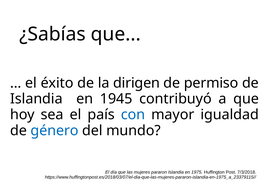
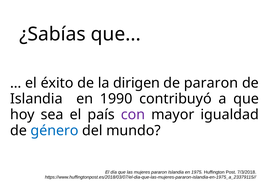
de permiso: permiso -> pararon (211, 83)
1945: 1945 -> 1990 (116, 99)
con colour: blue -> purple (133, 115)
